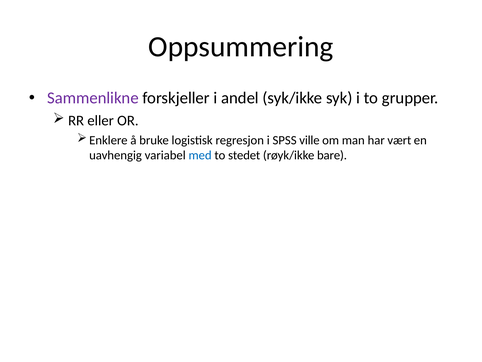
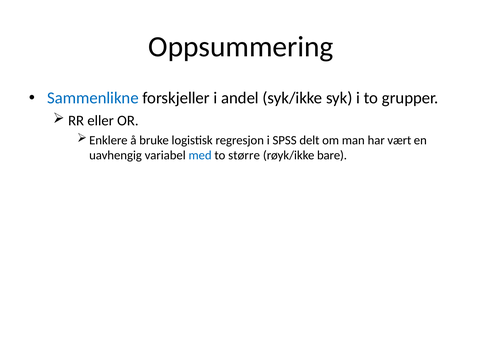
Sammenlikne colour: purple -> blue (93, 98)
ville: ville -> delt (309, 140)
stedet: stedet -> større (244, 155)
